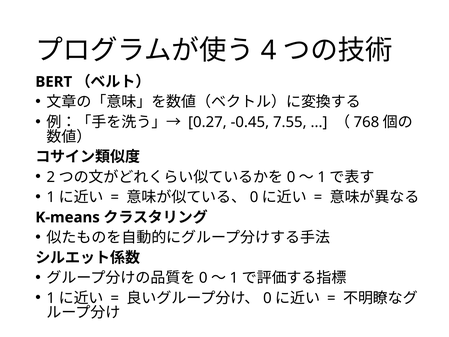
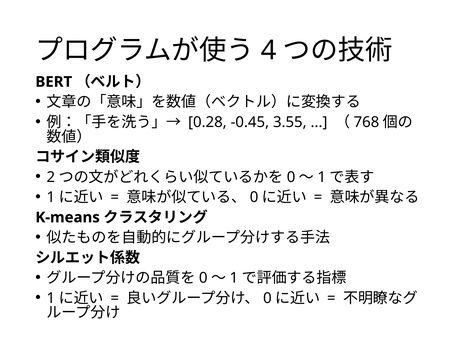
0.27: 0.27 -> 0.28 (207, 122)
7.55: 7.55 -> 3.55 (290, 122)
